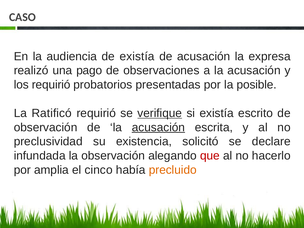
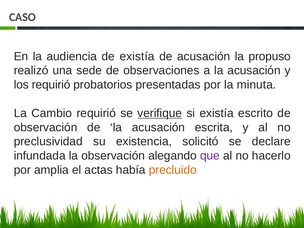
expresa: expresa -> propuso (270, 56)
pago: pago -> sede (89, 71)
posible: posible -> minuta (257, 85)
Ratificó: Ratificó -> Cambio (52, 113)
acusación underline: present -> none (158, 127)
que colour: red -> purple (210, 156)
cinco: cinco -> actas (99, 170)
